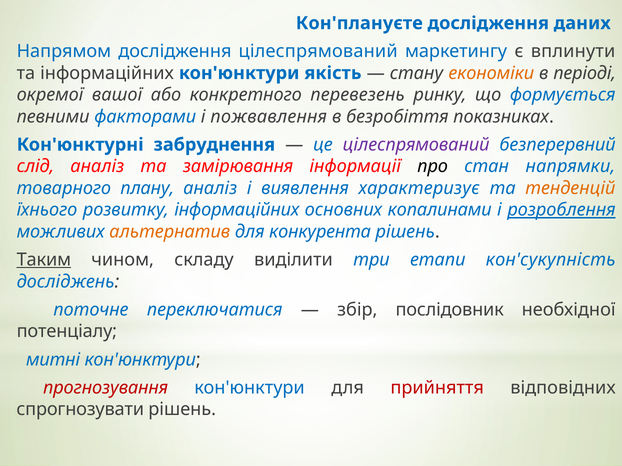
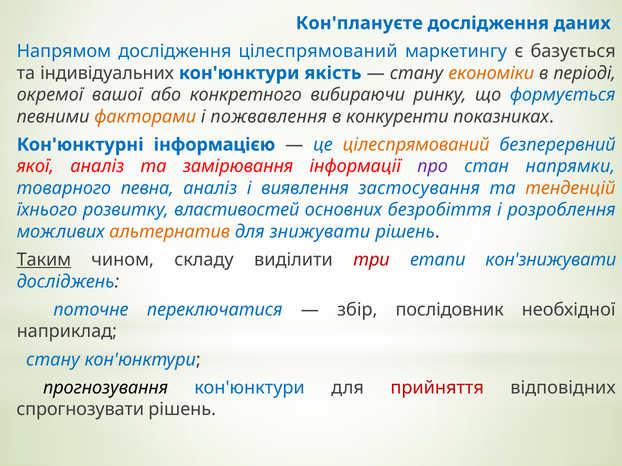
вплинути: вплинути -> базується (573, 51)
та інформаційних: інформаційних -> індивідуальних (107, 73)
перевезень: перевезень -> вибираючи (358, 95)
факторами colour: blue -> orange (145, 117)
безробіття: безробіття -> конкуренти (397, 117)
забруднення: забруднення -> інформацією (214, 145)
цілеспрямований colour: purple -> orange (416, 145)
слід: слід -> якої (35, 167)
про colour: black -> purple (433, 167)
плану: плану -> певна (147, 188)
характеризує: характеризує -> застосування (419, 188)
розвитку інформаційних: інформаційних -> властивостей (237, 210)
копалинами: копалинами -> безробіття (440, 210)
розроблення underline: present -> none (561, 210)
конкурента: конкурента -> знижувати (320, 232)
три colour: blue -> red (372, 260)
кон'сукупність: кон'сукупність -> кон'знижувати (551, 260)
потенціалу: потенціалу -> наприклад (67, 332)
митні: митні -> стану (53, 360)
прогнозування colour: red -> black (106, 388)
